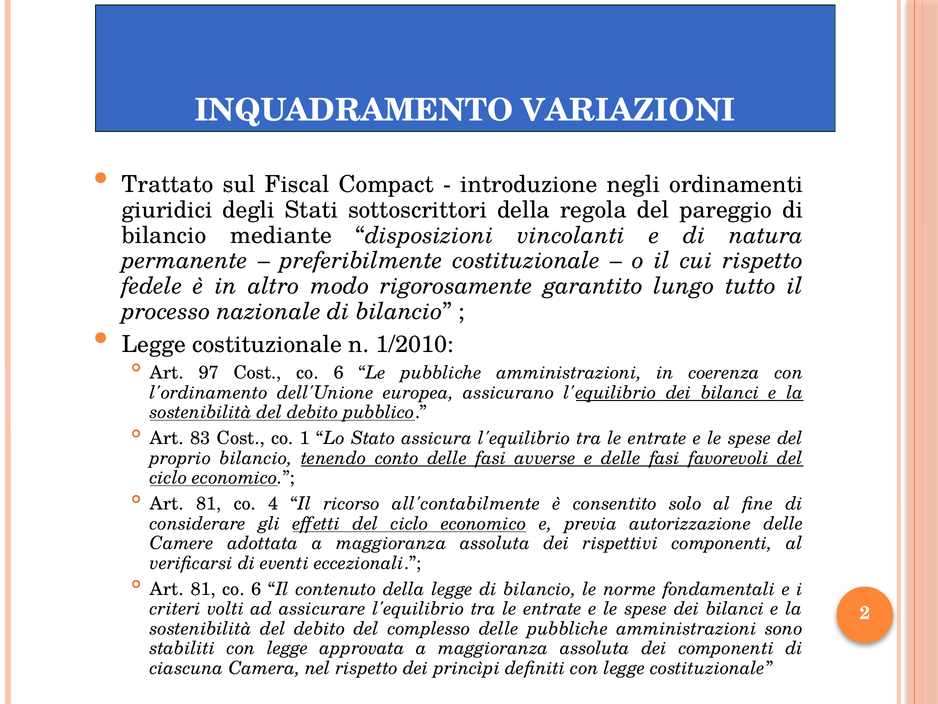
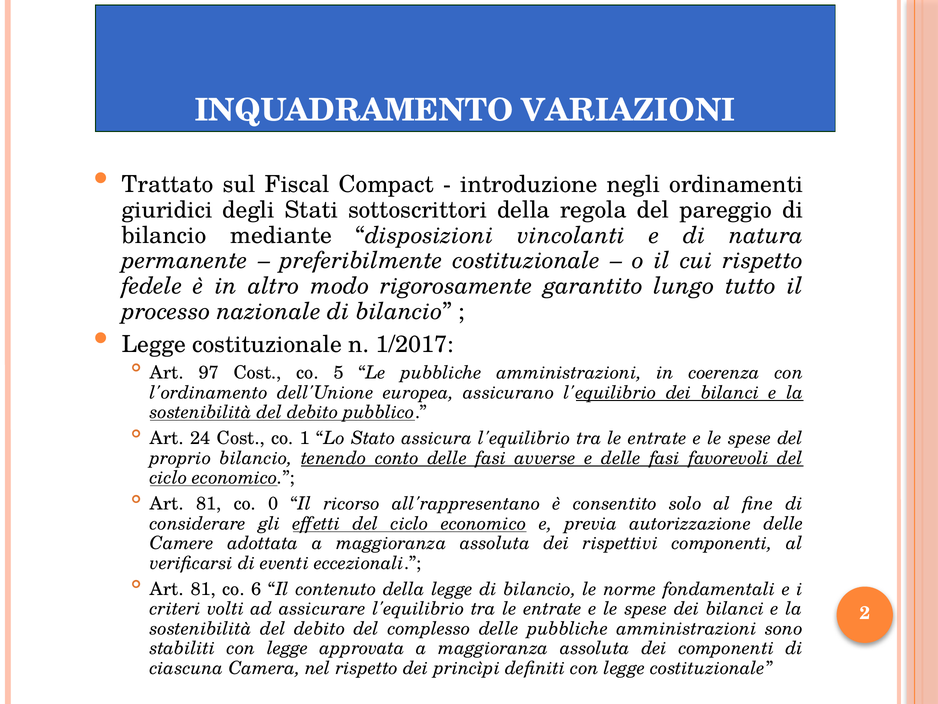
1/2010: 1/2010 -> 1/2017 (415, 344)
Cost co 6: 6 -> 5 (339, 373)
83: 83 -> 24 (200, 438)
4: 4 -> 0 (273, 504)
all'contabilmente: all'contabilmente -> all'rappresentano (466, 504)
